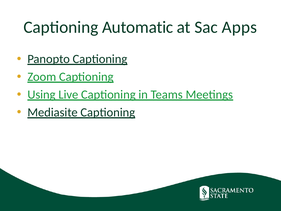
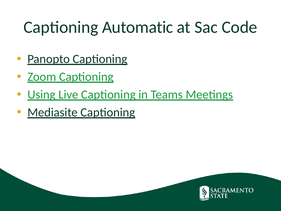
Apps: Apps -> Code (239, 27)
